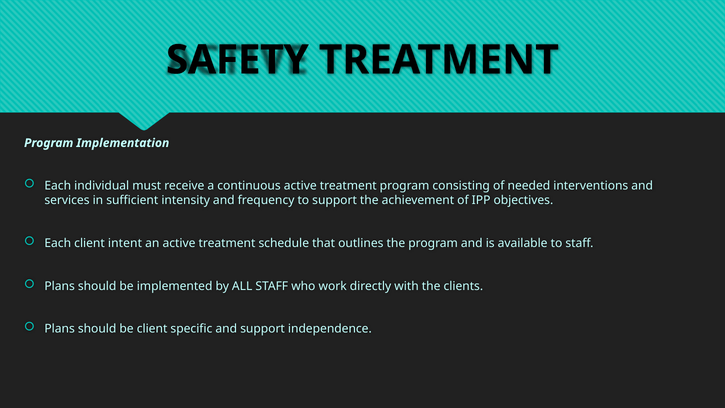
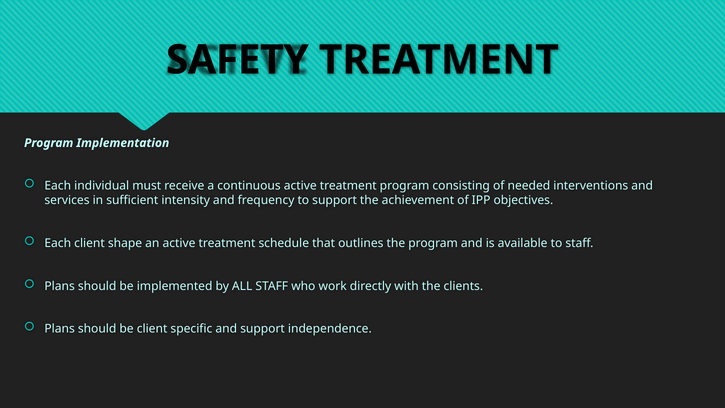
intent: intent -> shape (125, 243)
